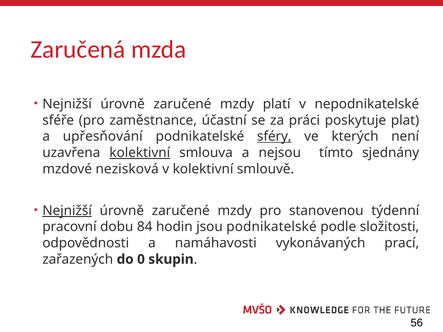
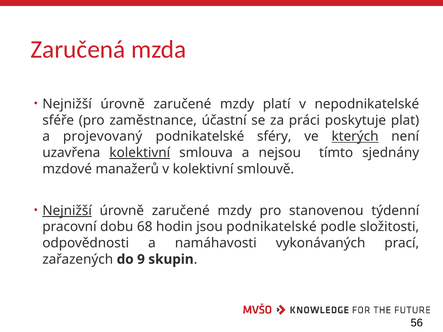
upřesňování: upřesňování -> projevovaný (103, 137)
sféry underline: present -> none (274, 137)
kterých underline: none -> present (355, 137)
nezisková: nezisková -> manažerů (127, 169)
84: 84 -> 68 (145, 227)
0: 0 -> 9 (141, 260)
